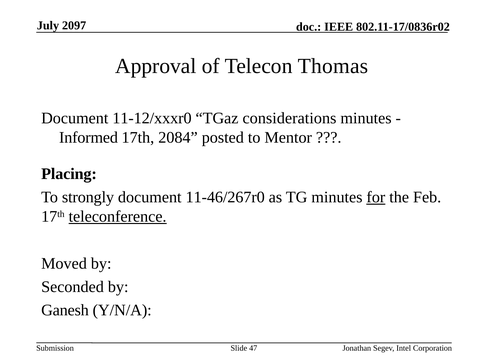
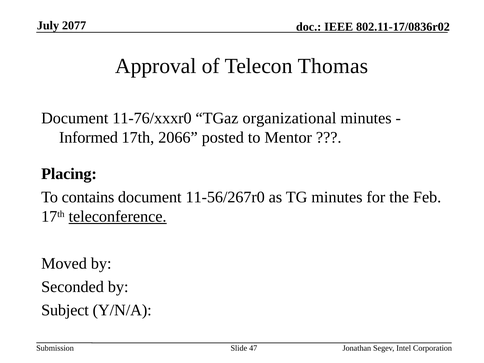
2097: 2097 -> 2077 (74, 26)
11-12/xxxr0: 11-12/xxxr0 -> 11-76/xxxr0 (152, 118)
considerations: considerations -> organizational (289, 118)
2084: 2084 -> 2066 (178, 137)
strongly: strongly -> contains (88, 197)
11-46/267r0: 11-46/267r0 -> 11-56/267r0 (225, 197)
for underline: present -> none (376, 197)
Ganesh: Ganesh -> Subject (65, 310)
